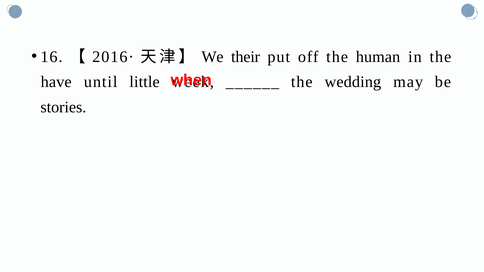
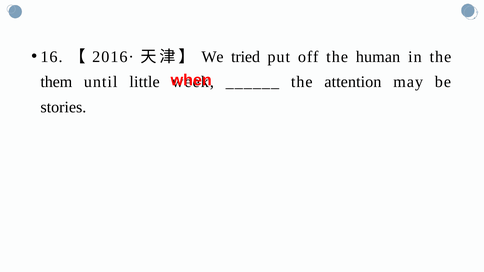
their: their -> tried (246, 57)
have: have -> them (56, 82)
wedding: wedding -> attention (353, 82)
